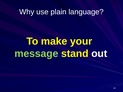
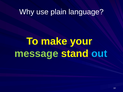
out colour: white -> light blue (99, 54)
